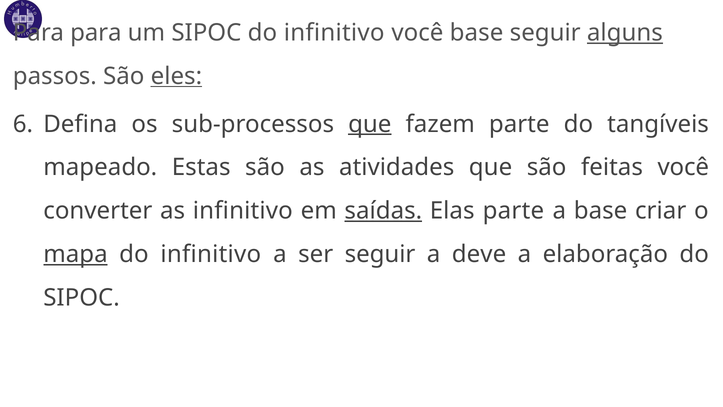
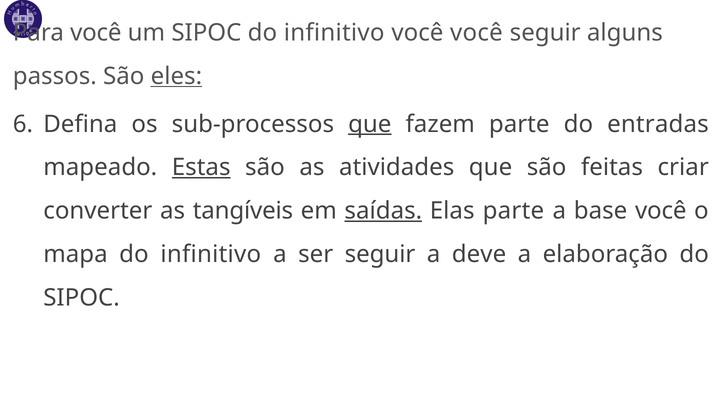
Para para: para -> você (96, 33)
você base: base -> você (476, 33)
alguns underline: present -> none (625, 33)
tangíveis: tangíveis -> entradas (658, 124)
Estas underline: none -> present (201, 167)
feitas você: você -> criar (683, 167)
as infinitivo: infinitivo -> tangíveis (243, 211)
base criar: criar -> você (661, 211)
mapa underline: present -> none (76, 254)
